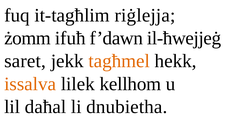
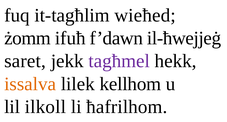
riġlejja: riġlejja -> wieħed (145, 15)
tagħmel colour: orange -> purple (119, 61)
daħal: daħal -> ilkoll (45, 107)
dnubietha: dnubietha -> ħafrilhom (127, 107)
